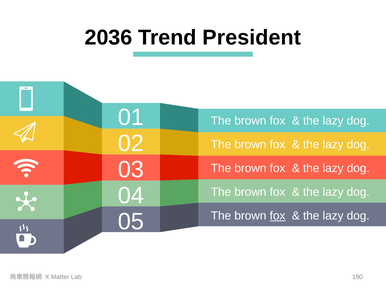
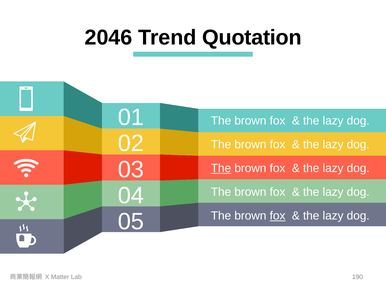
2036: 2036 -> 2046 (108, 38)
President: President -> Quotation (252, 38)
The underline: none -> present (221, 168)
